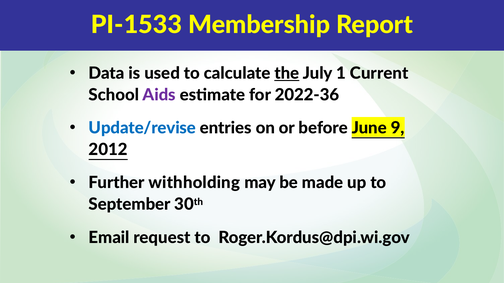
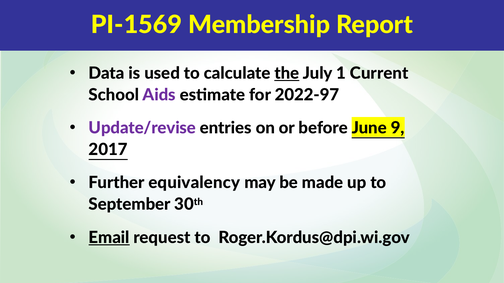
PI-1533: PI-1533 -> PI-1569 (137, 25)
2022-36: 2022-36 -> 2022-97 (307, 95)
Update/revise colour: blue -> purple (142, 128)
2012: 2012 -> 2017 (108, 150)
withholding: withholding -> equivalency (194, 183)
Email underline: none -> present (109, 238)
